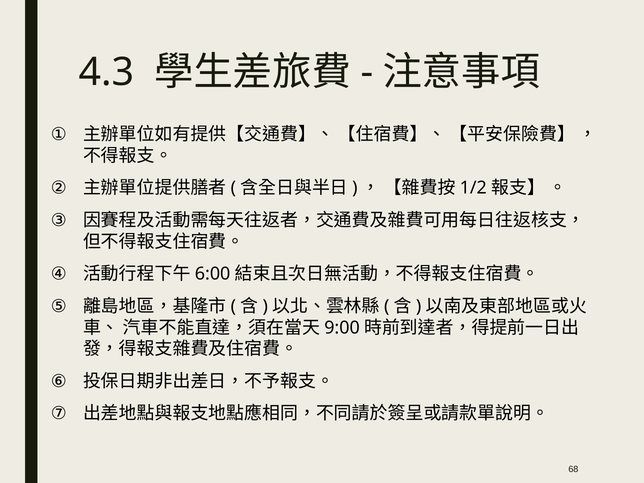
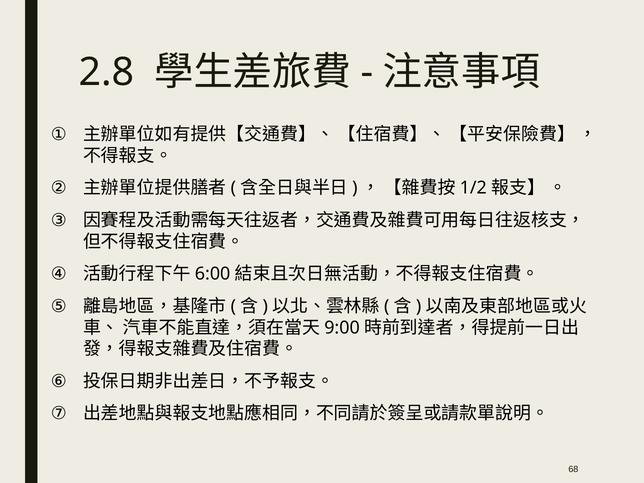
4.3: 4.3 -> 2.8 (107, 72)
